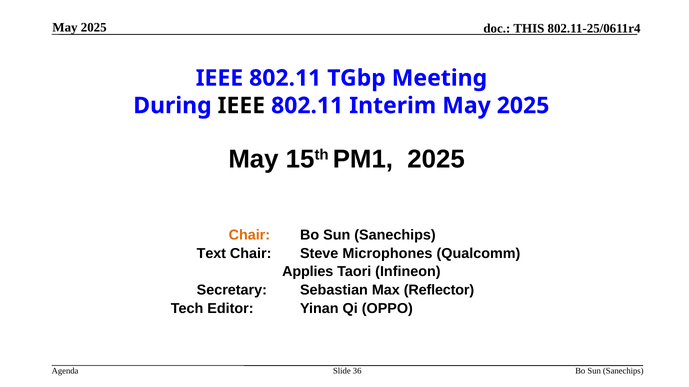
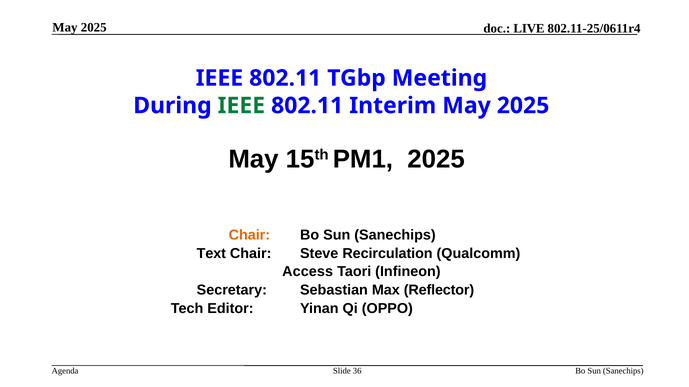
THIS: THIS -> LIVE (529, 29)
IEEE colour: black -> green (241, 106)
Microphones: Microphones -> Recirculation (388, 254)
Applies: Applies -> Access (308, 272)
